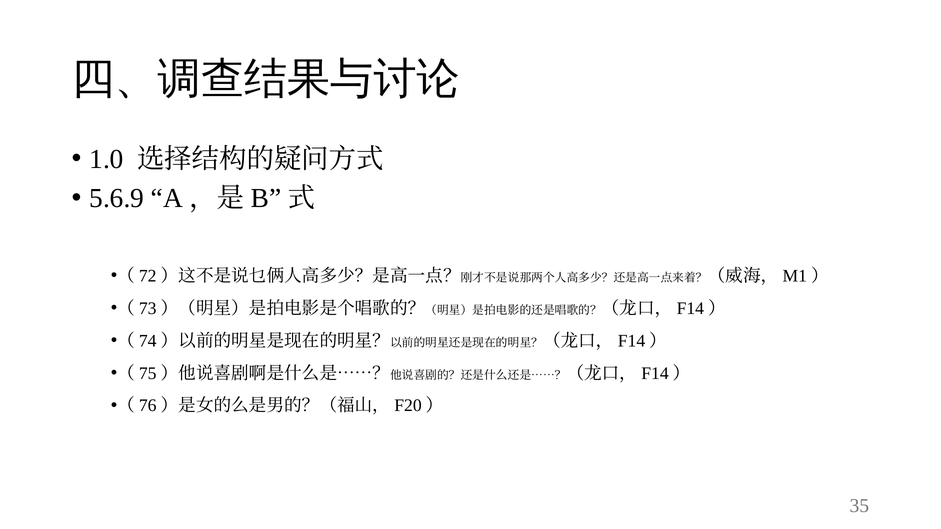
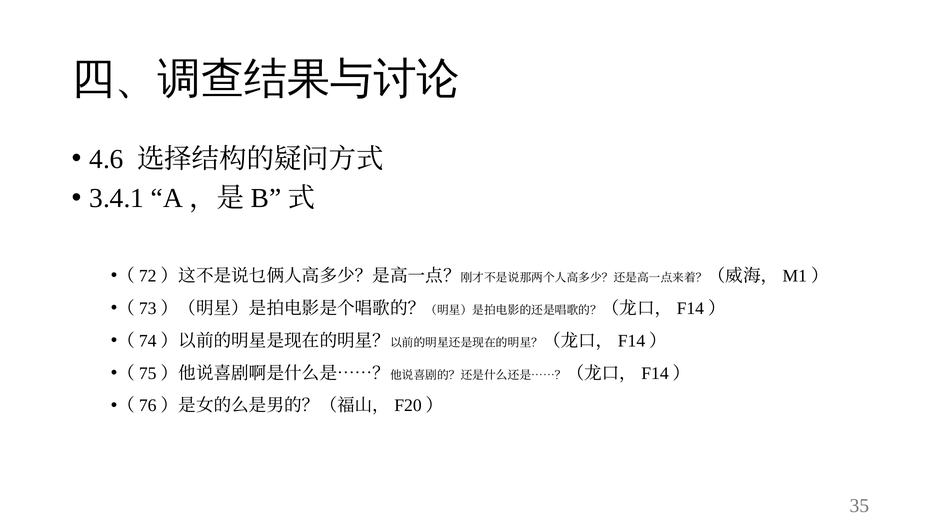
1.0: 1.0 -> 4.6 (107, 159)
5.6.9: 5.6.9 -> 3.4.1 (117, 199)
